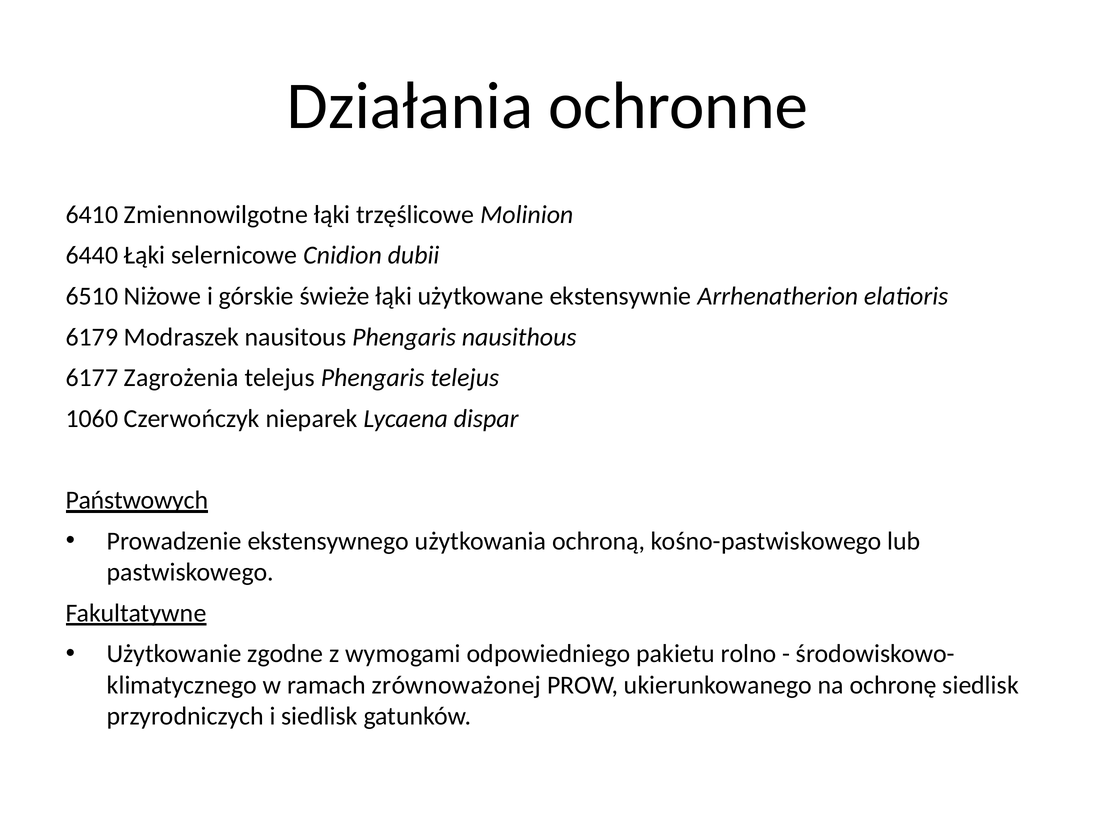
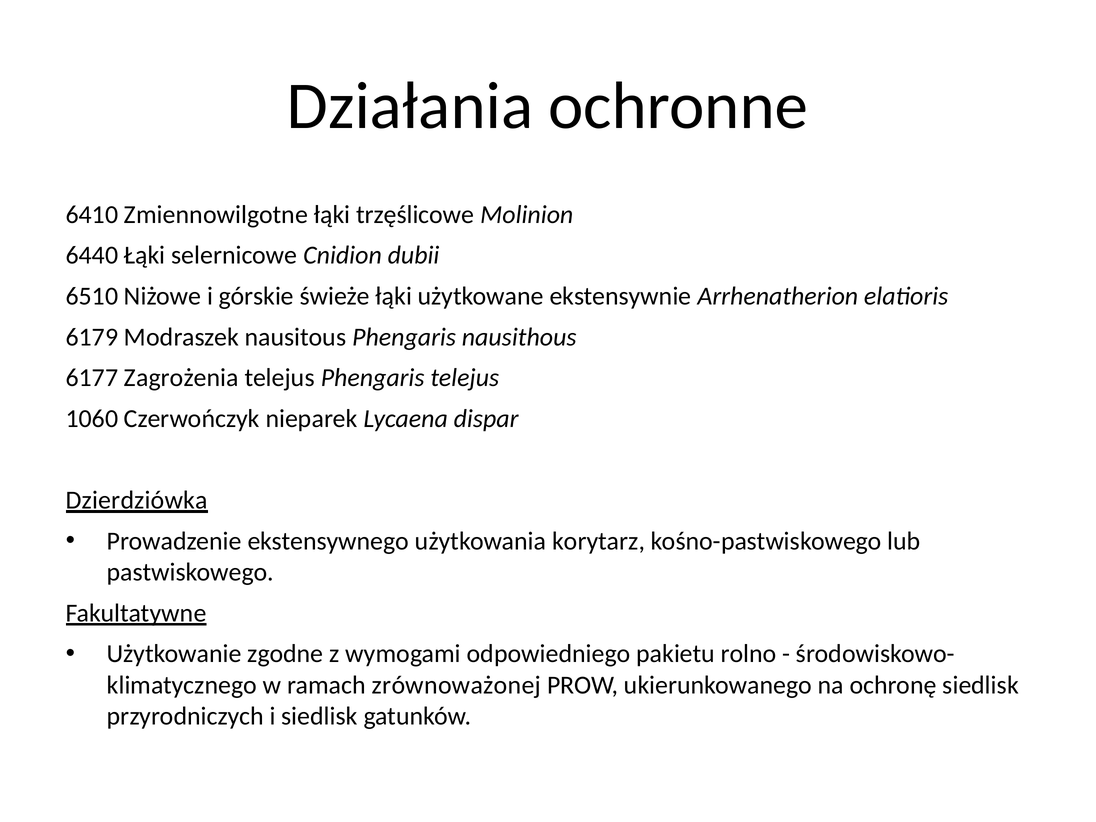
Państwowych: Państwowych -> Dzierdziówka (137, 500)
ochroną: ochroną -> korytarz (599, 541)
